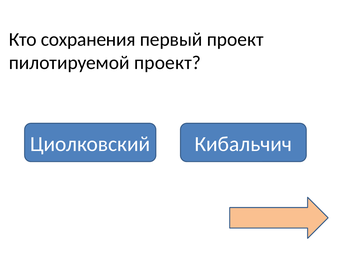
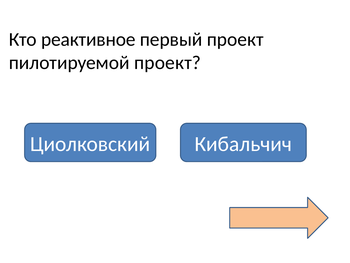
сохранения: сохранения -> реактивное (88, 39)
